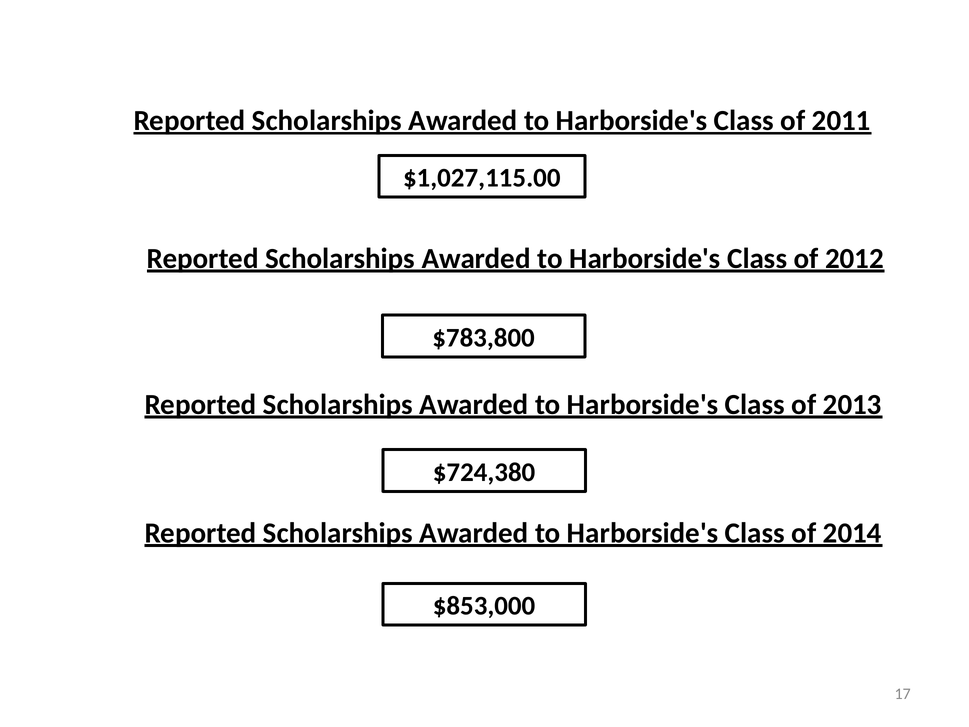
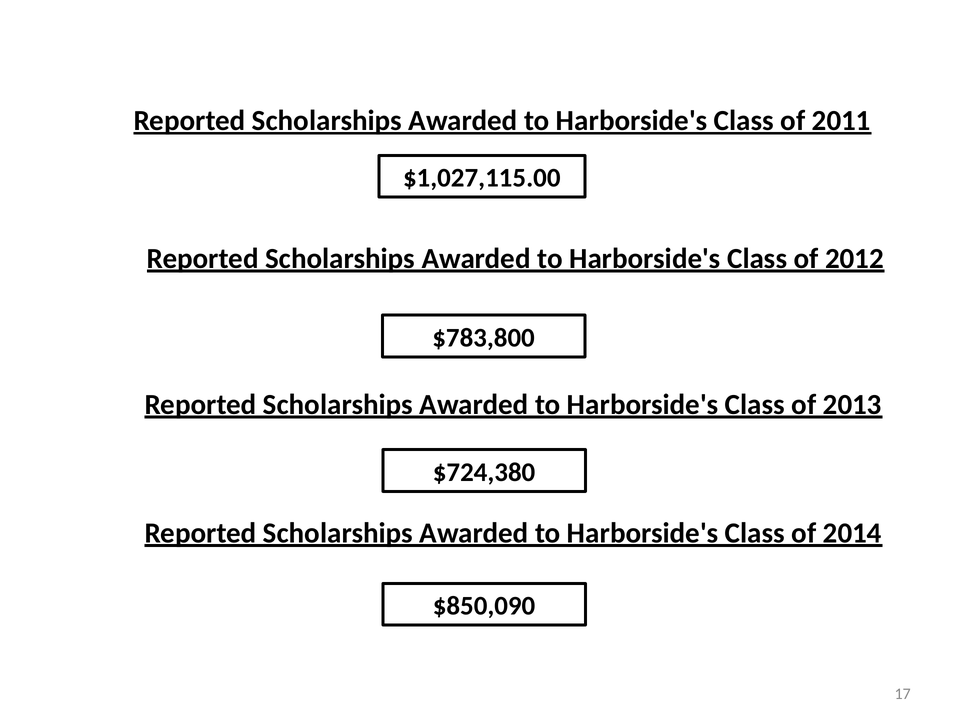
$853,000: $853,000 -> $850,090 (484, 606)
